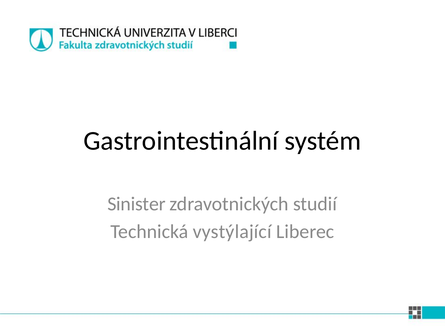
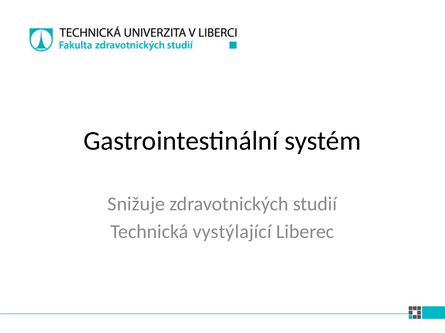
Sinister: Sinister -> Snižuje (136, 205)
